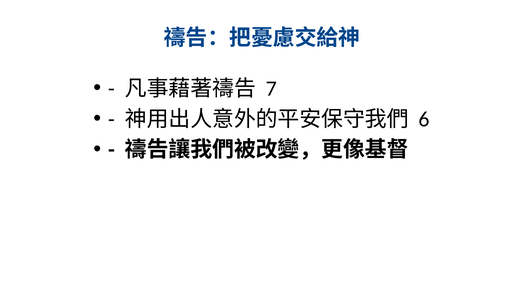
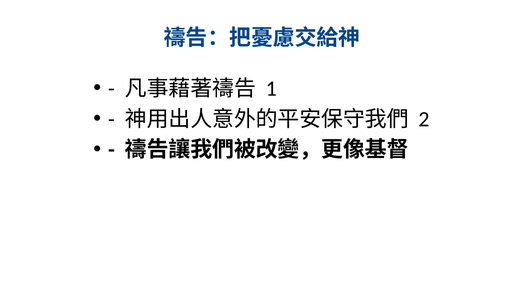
7: 7 -> 1 (271, 88)
6: 6 -> 2 (424, 119)
